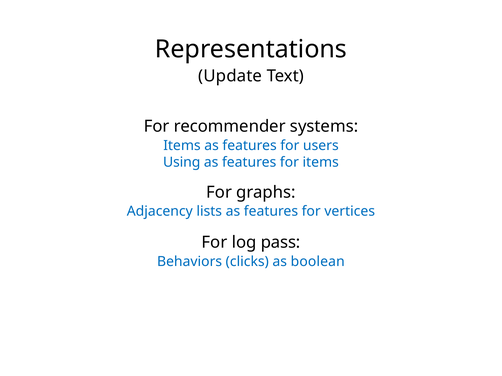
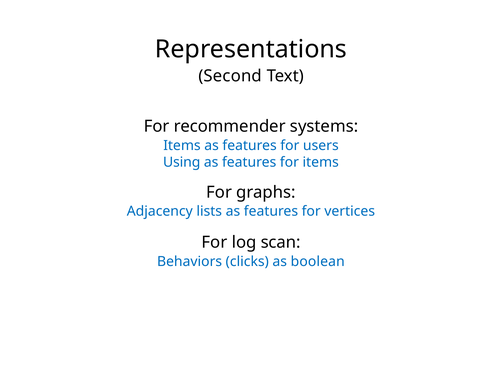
Update: Update -> Second (230, 76)
pass: pass -> scan (281, 243)
